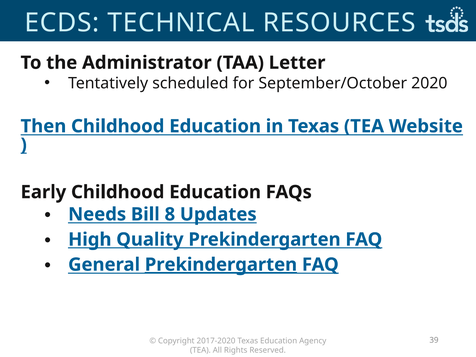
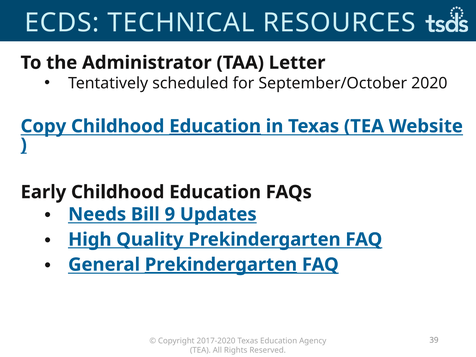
Then: Then -> Copy (43, 126)
Education underline: none -> present (215, 126)
8: 8 -> 9 (170, 214)
